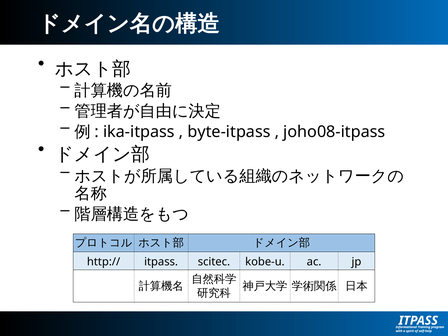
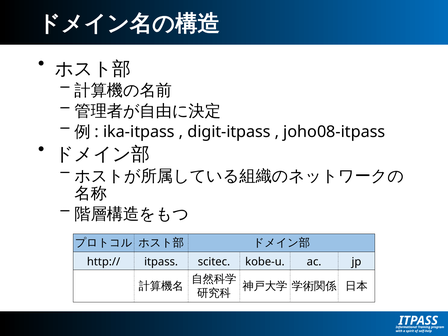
byte-itpass: byte-itpass -> digit-itpass (229, 132)
